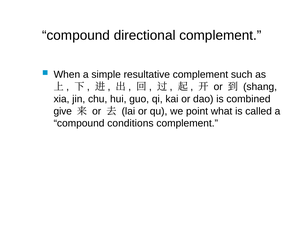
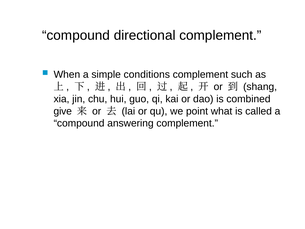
resultative: resultative -> conditions (147, 74)
conditions: conditions -> answering (130, 123)
